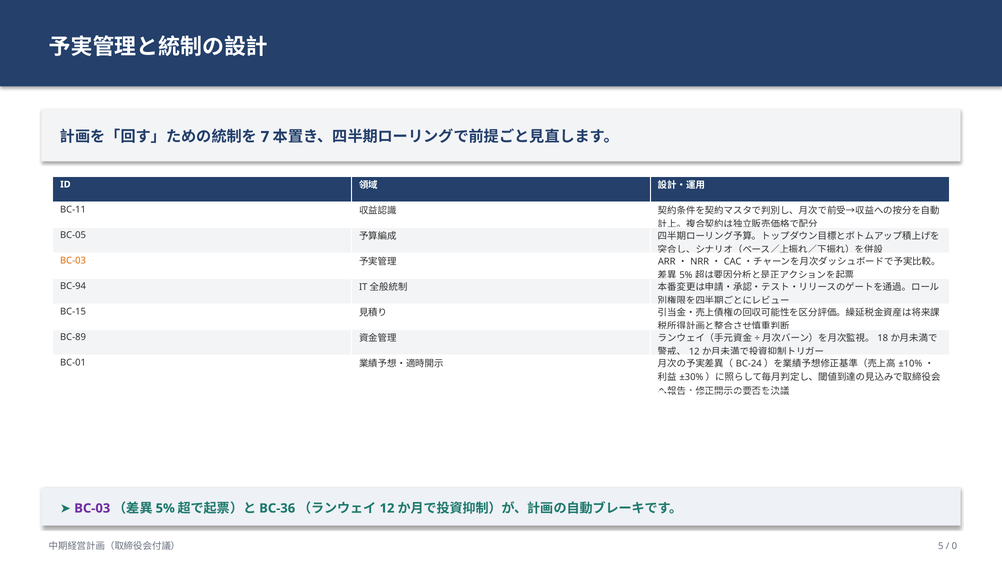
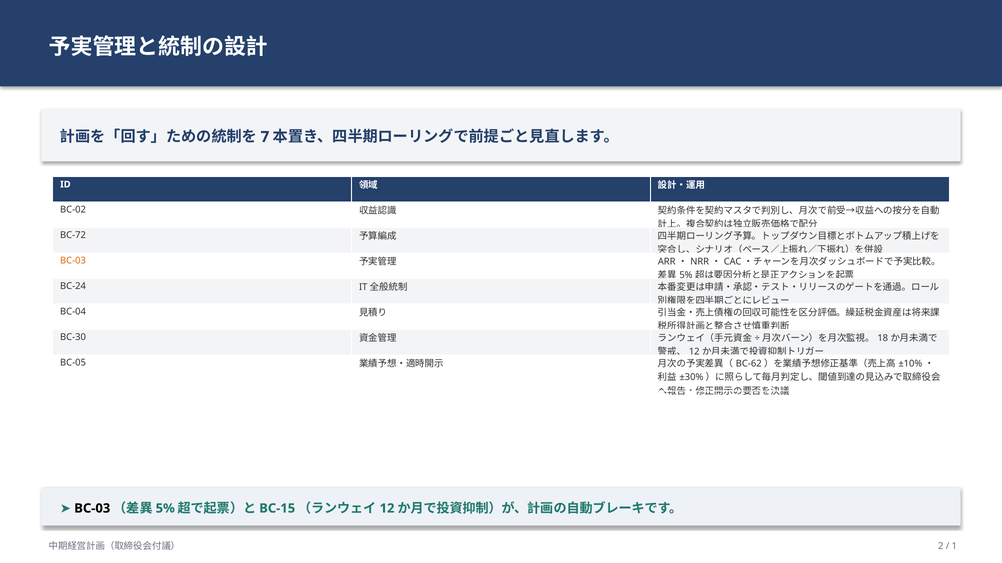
BC-11: BC-11 -> BC-02 (73, 210)
BC-05: BC-05 -> BC-72 (73, 236)
BC-94: BC-94 -> BC-24 (73, 287)
BC-15: BC-15 -> BC-04 (73, 312)
BC-89: BC-89 -> BC-30 (73, 338)
BC-01: BC-01 -> BC-05 (73, 363)
BC-24: BC-24 -> BC-62 (749, 364)
BC-03 colour: purple -> black (92, 509)
BC-36: BC-36 -> BC-15 (277, 509)
5: 5 -> 2 (941, 547)
0: 0 -> 1 (954, 547)
